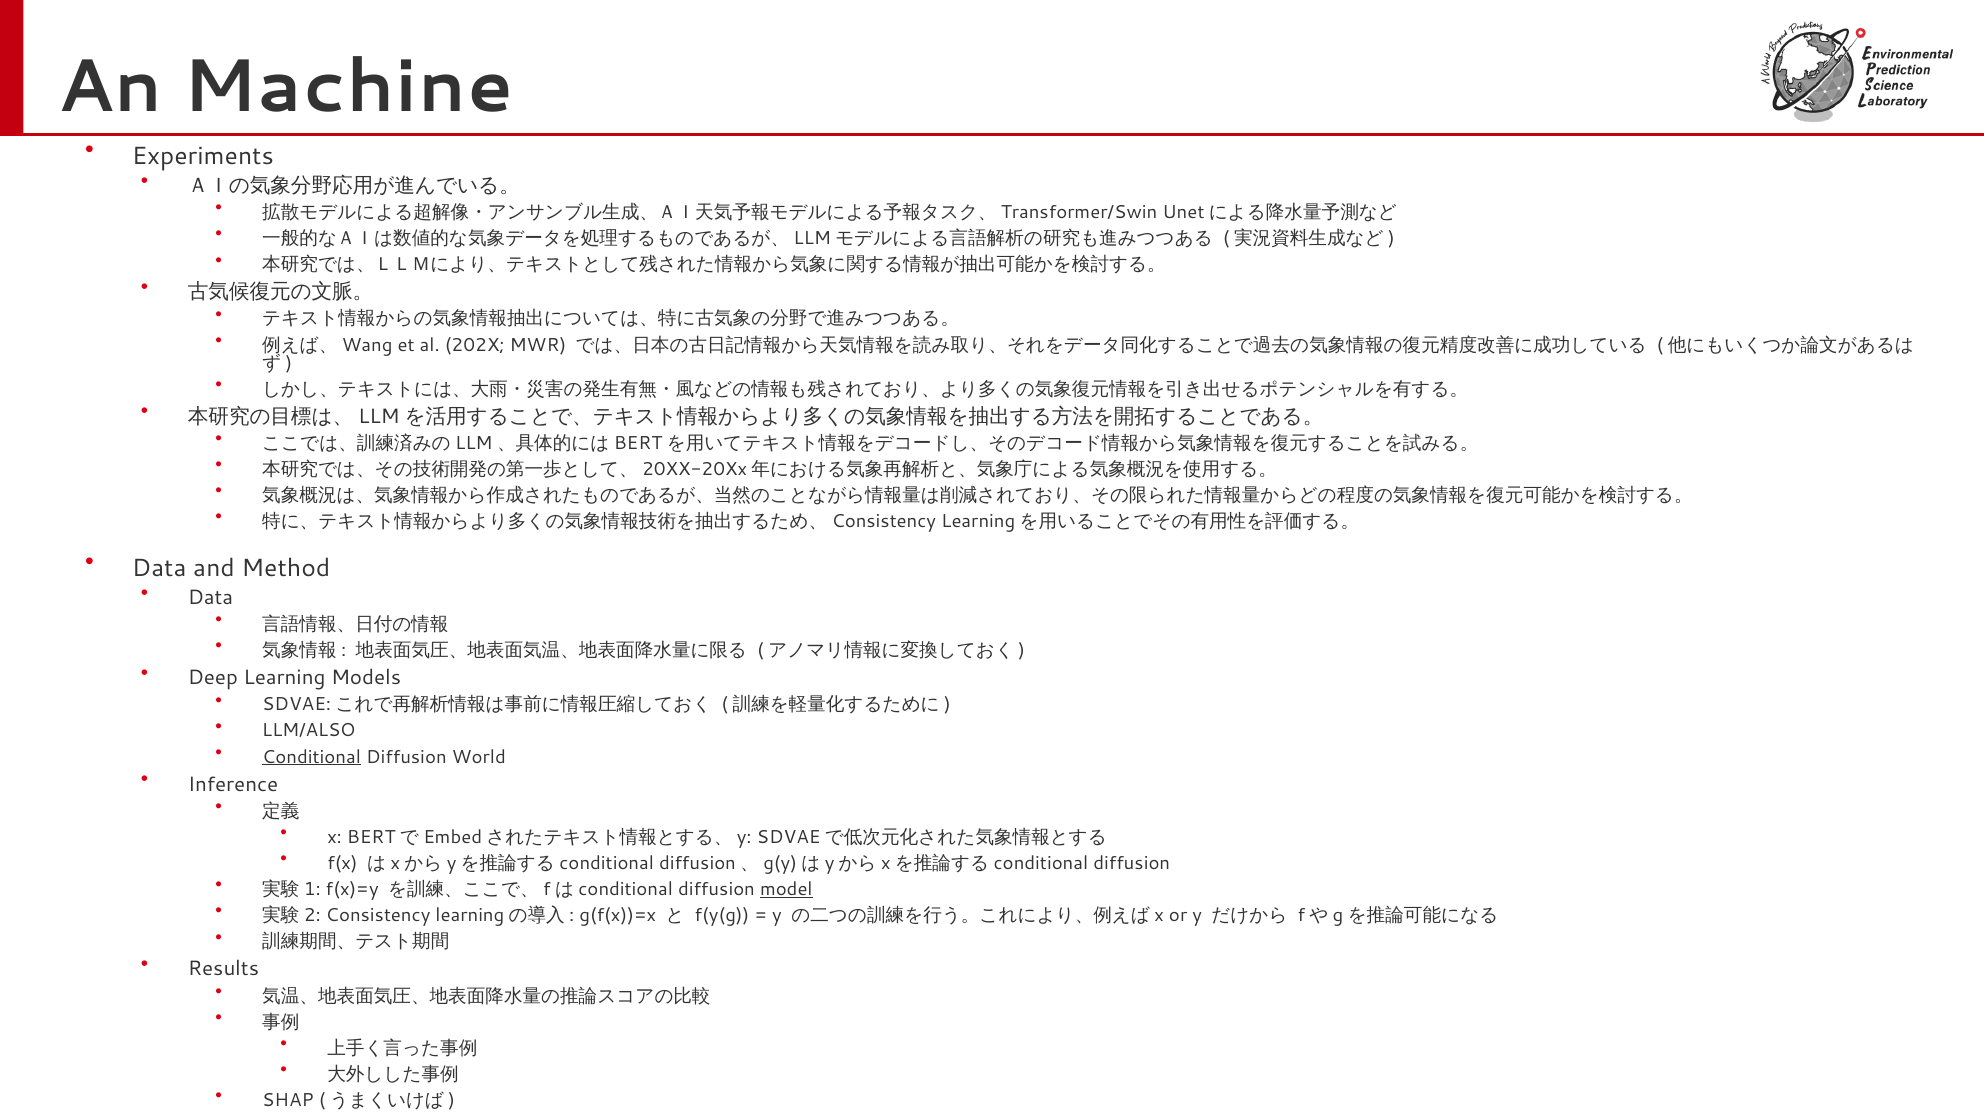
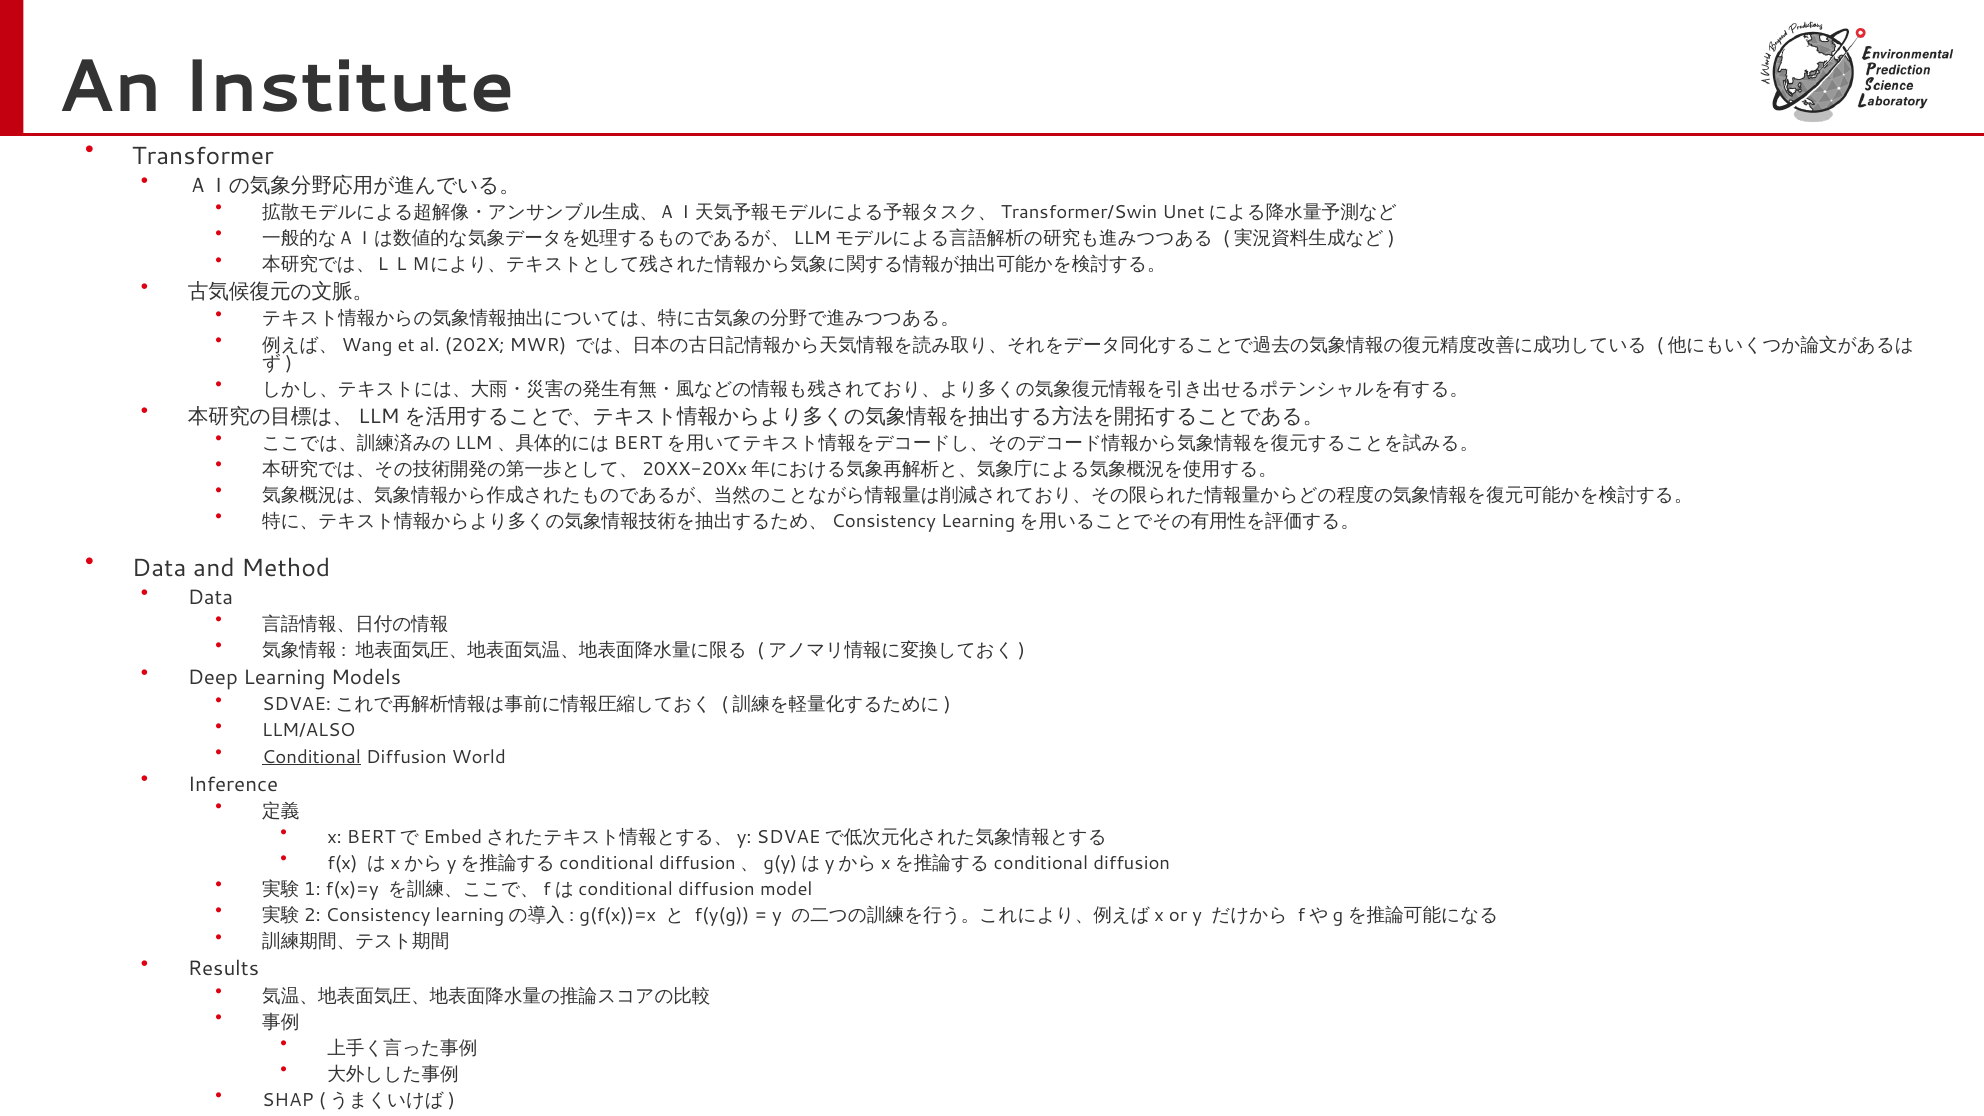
Machine: Machine -> Institute (349, 87)
Experiments: Experiments -> Transformer (203, 156)
model underline: present -> none (786, 889)
